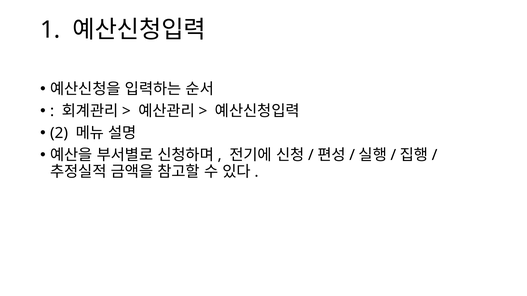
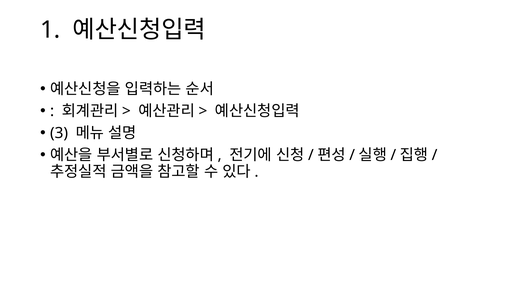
2: 2 -> 3 (59, 133)
